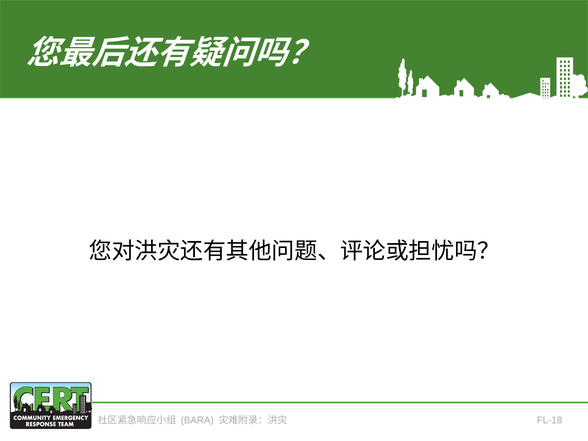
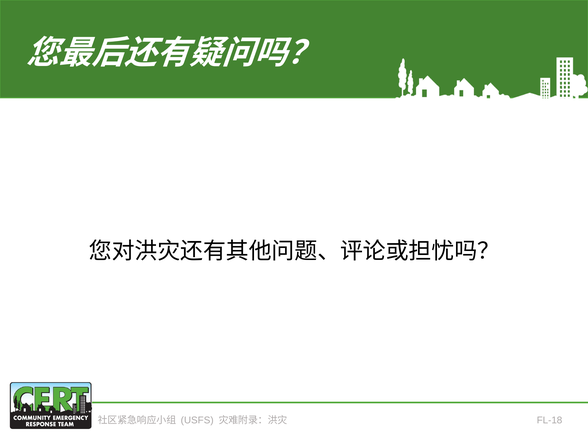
BARA: BARA -> USFS (197, 420)
